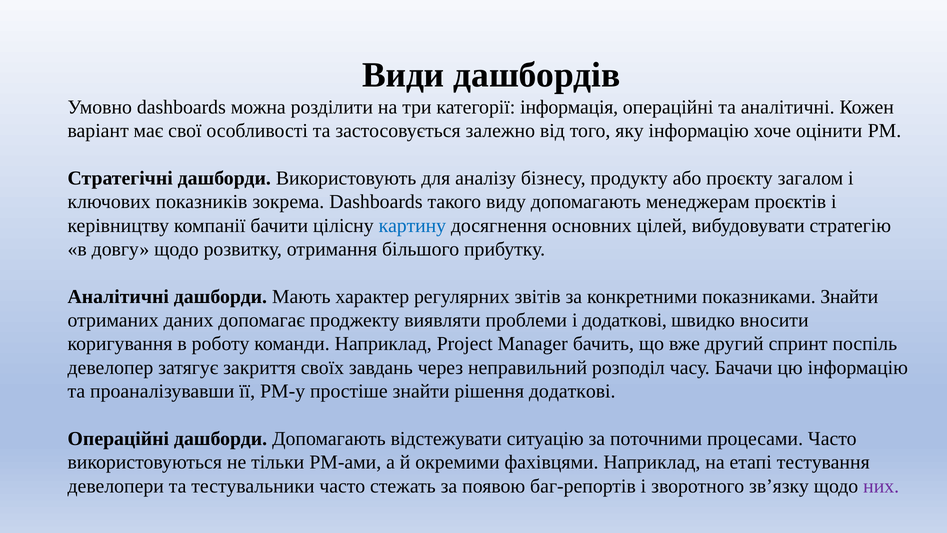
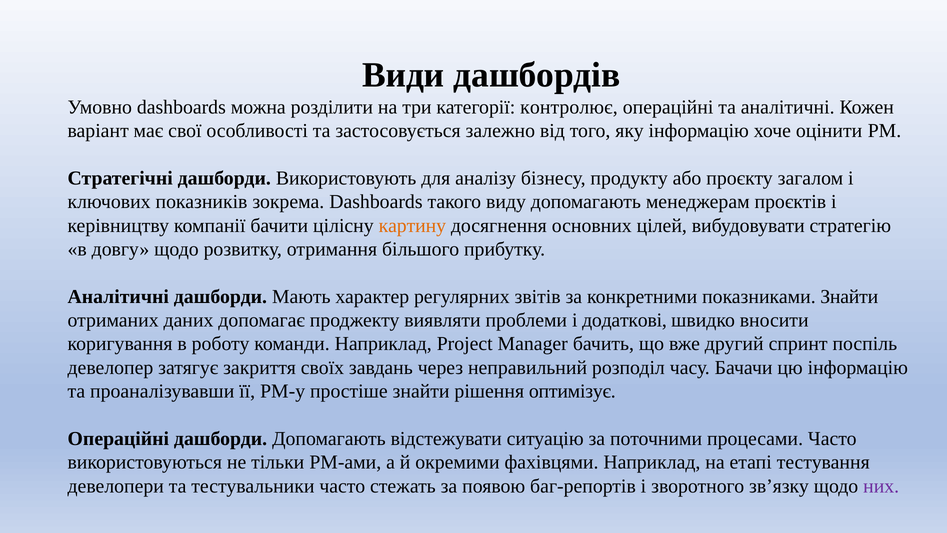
інформація: інформація -> контролює (569, 107)
картину colour: blue -> orange (412, 225)
рішення додаткові: додаткові -> оптимізує (572, 391)
